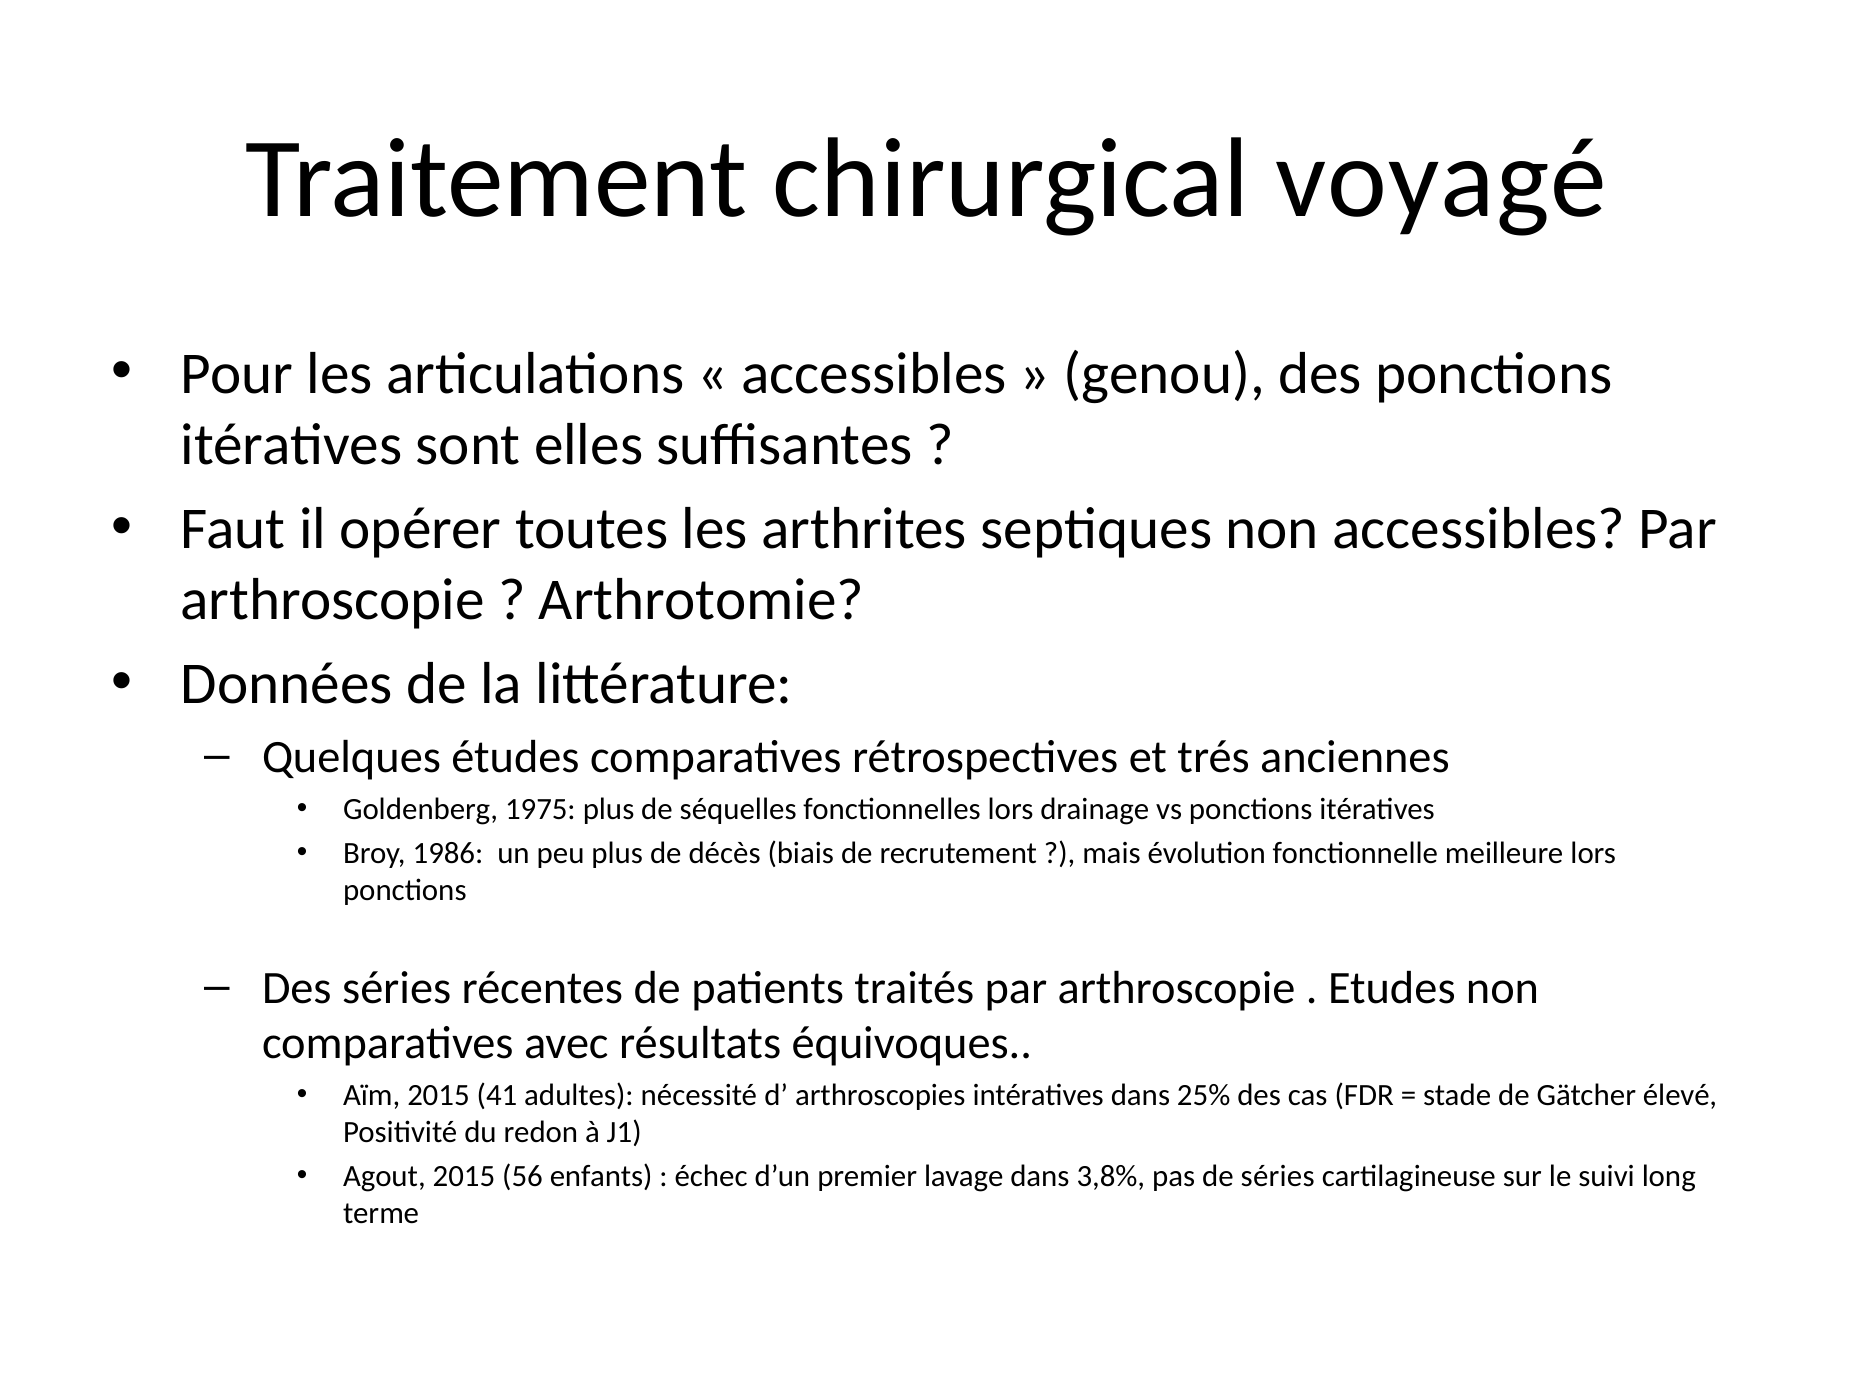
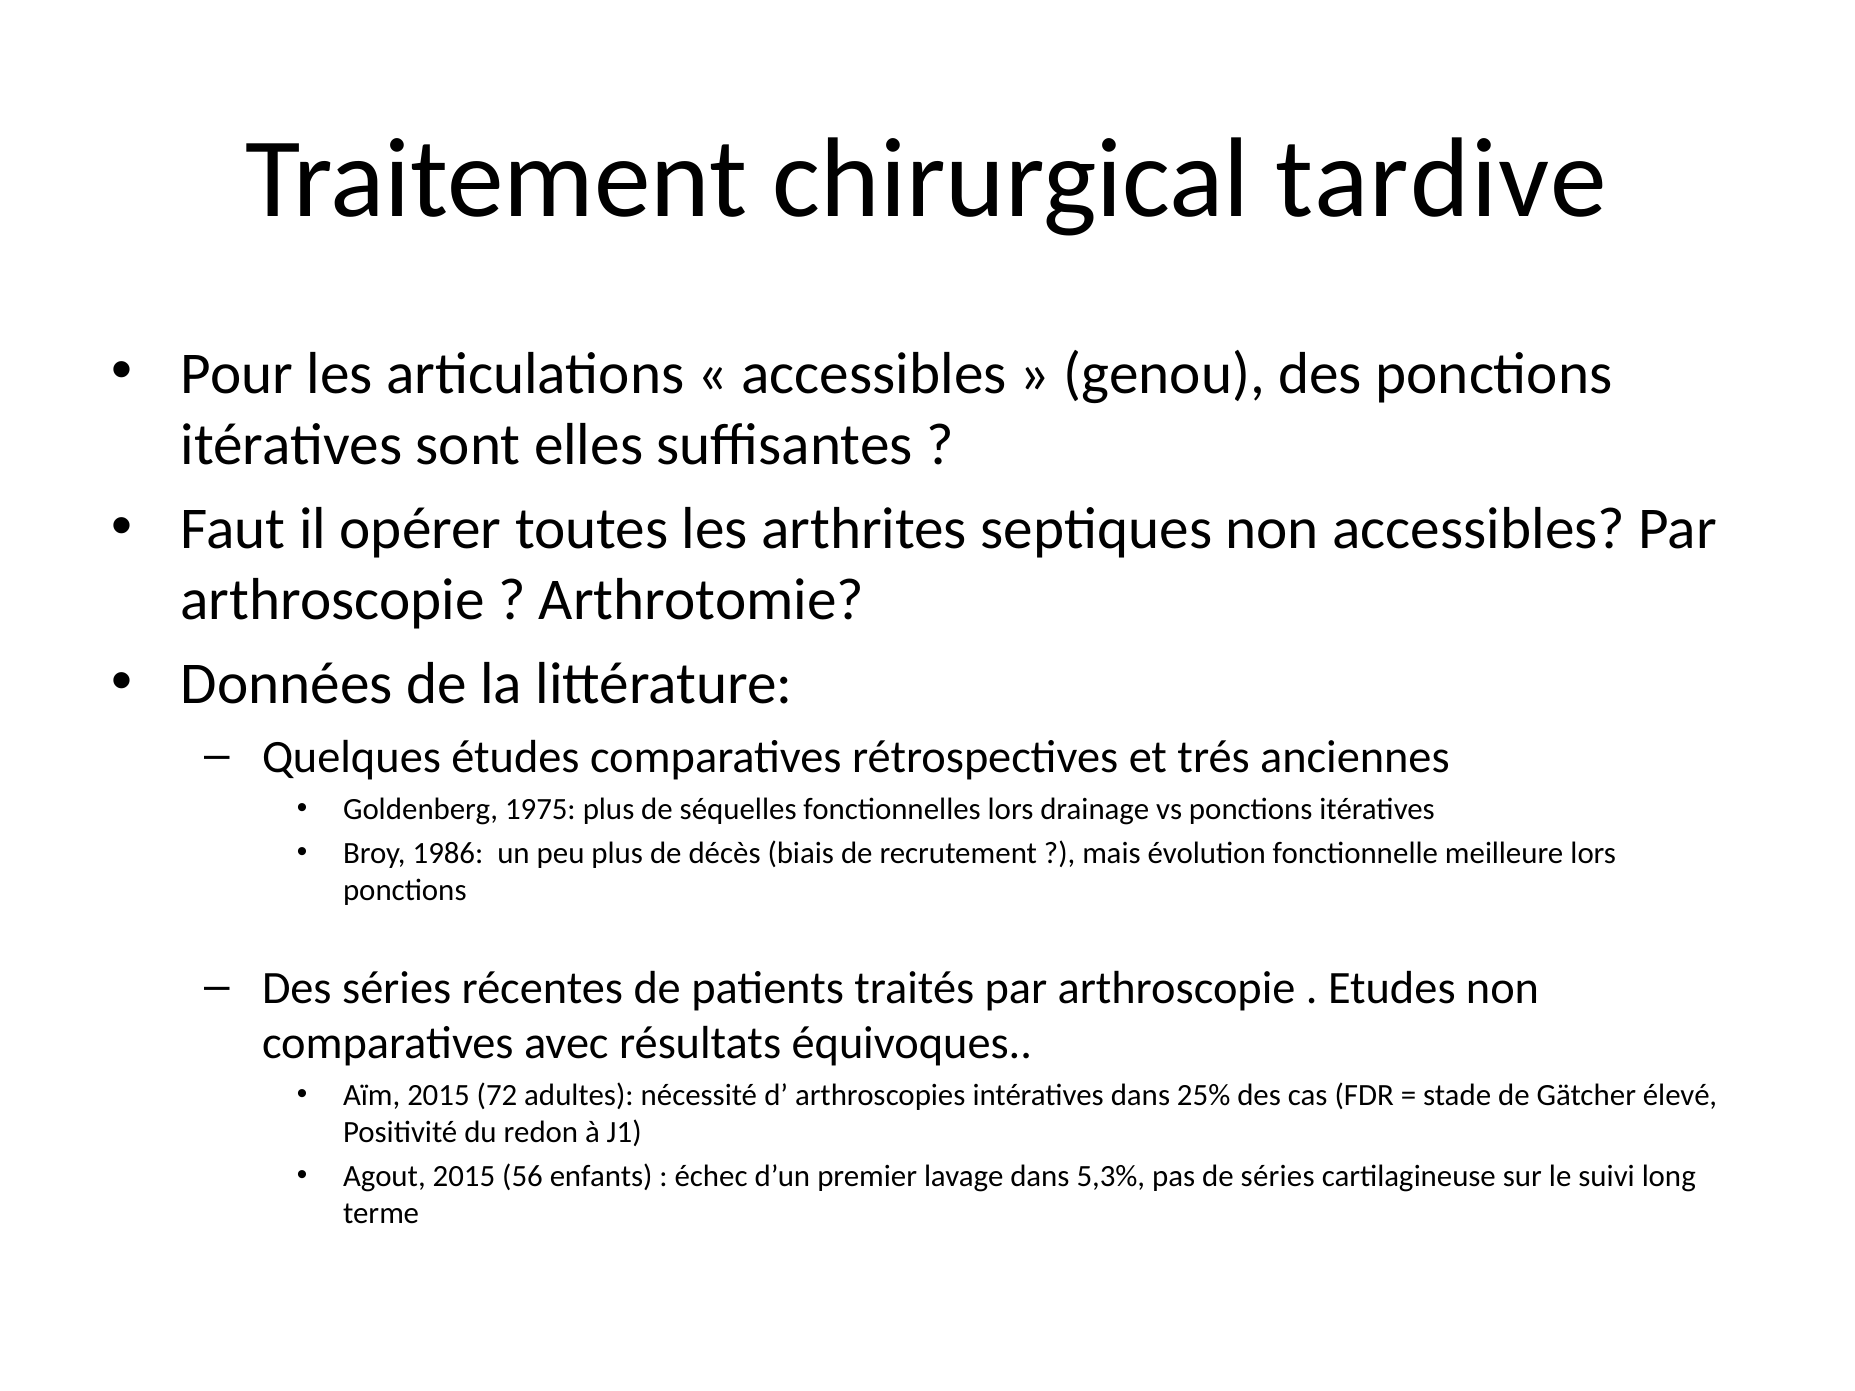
voyagé: voyagé -> tardive (1441, 180)
41: 41 -> 72 (497, 1096)
3,8%: 3,8% -> 5,3% (1111, 1177)
